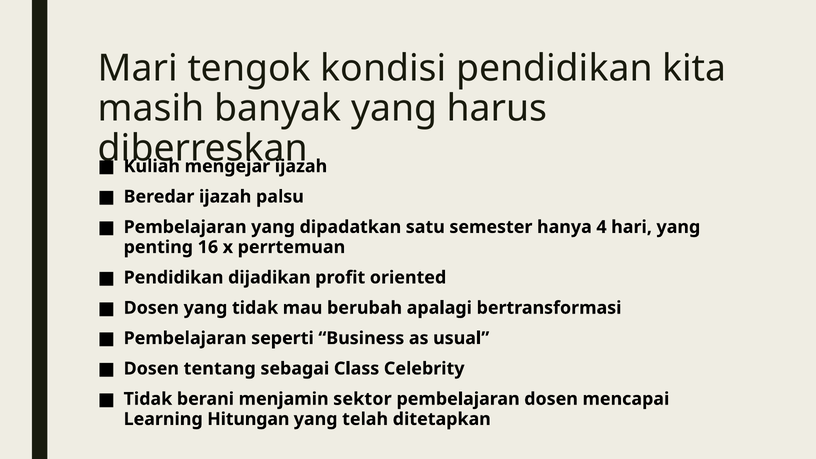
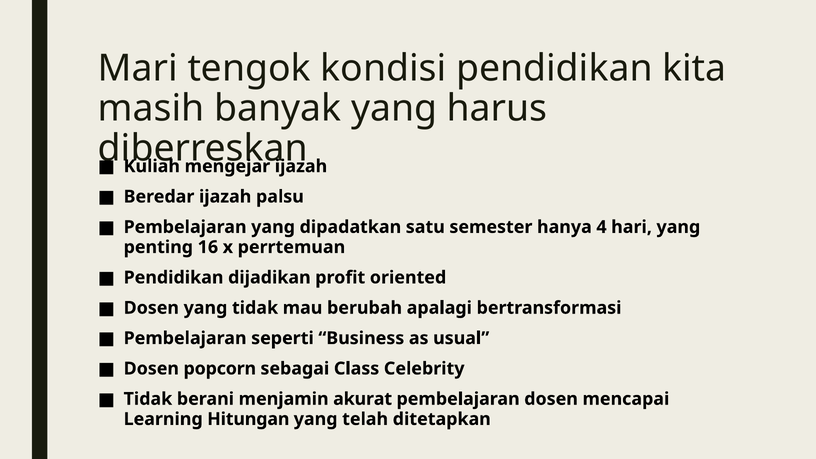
tentang: tentang -> popcorn (220, 369)
sektor: sektor -> akurat (363, 399)
